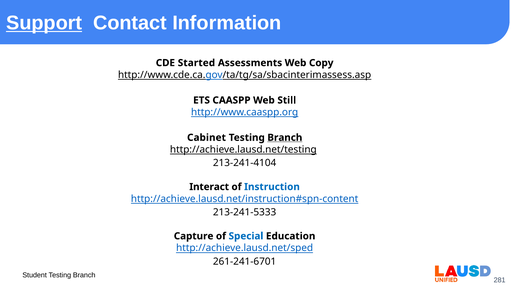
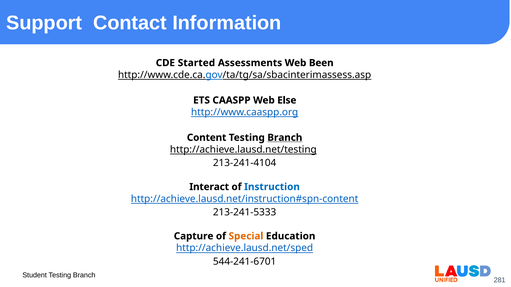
Support underline: present -> none (44, 23)
Copy: Copy -> Been (321, 63)
Still: Still -> Else (287, 100)
Cabinet: Cabinet -> Content (207, 138)
Special colour: blue -> orange (246, 236)
261-241-6701: 261-241-6701 -> 544-241-6701 (245, 262)
